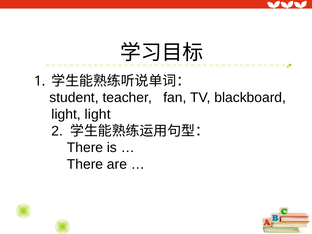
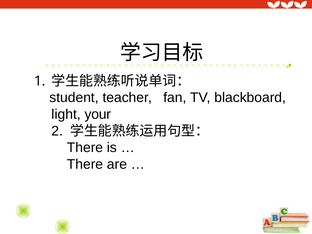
light light: light -> your (98, 114)
